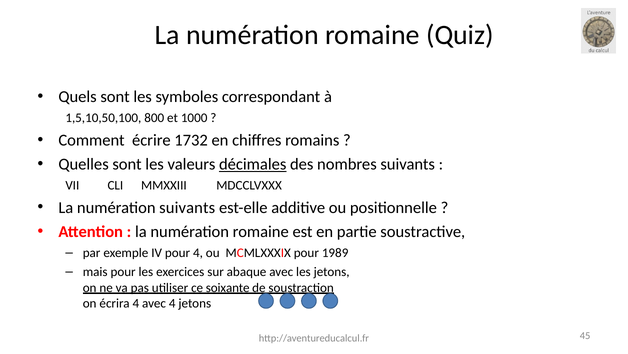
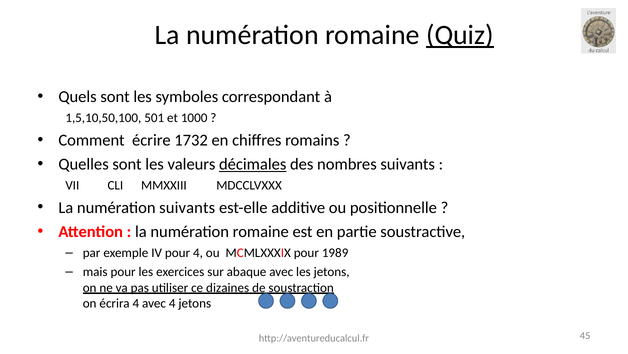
Quiz underline: none -> present (460, 35)
800: 800 -> 501 (154, 118)
soixante: soixante -> dizaines (228, 287)
